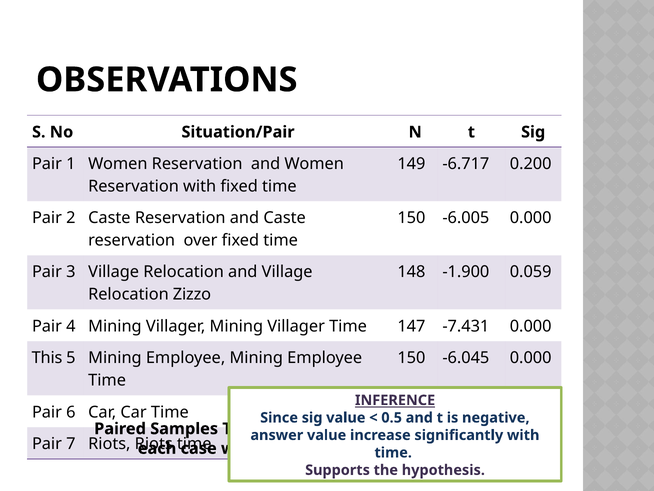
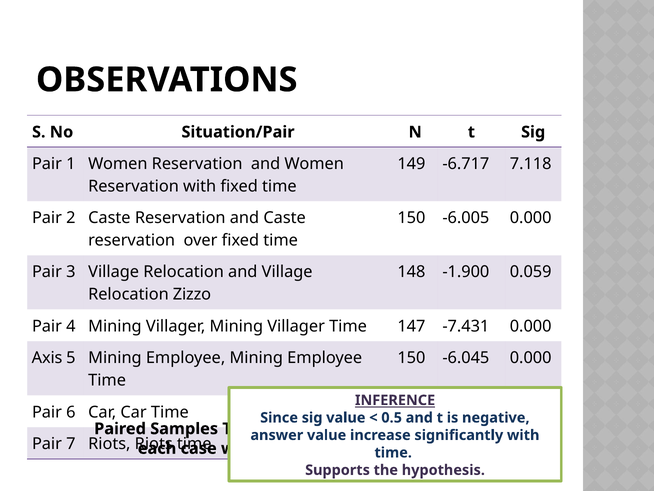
0.200: 0.200 -> 7.118 (531, 164)
This: This -> Axis (47, 358)
